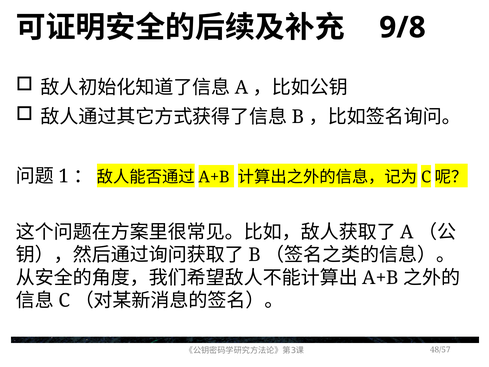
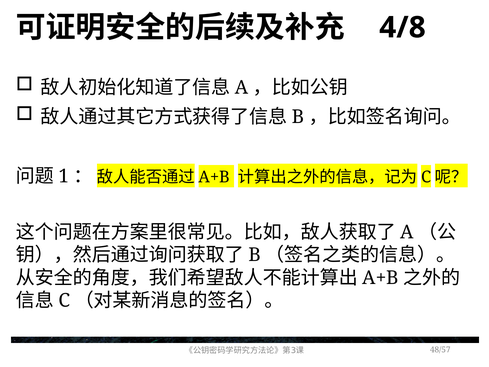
9/8: 9/8 -> 4/8 (402, 27)
